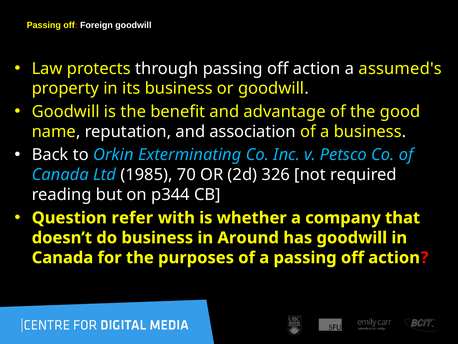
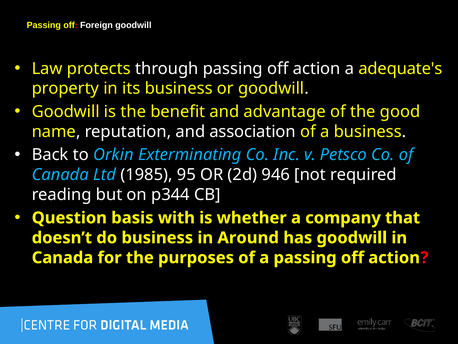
assumed's: assumed's -> adequate's (400, 68)
70: 70 -> 95 (186, 175)
326: 326 -> 946 (276, 175)
refer: refer -> basis (132, 218)
